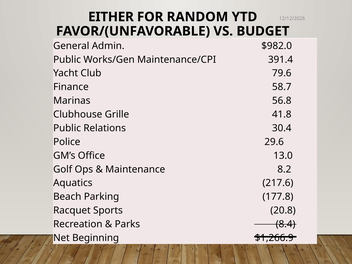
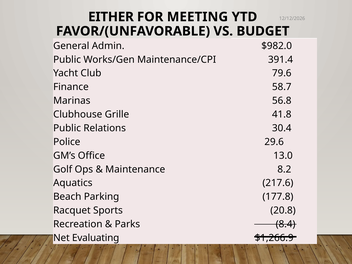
RANDOM: RANDOM -> MEETING (197, 17)
Beginning: Beginning -> Evaluating (96, 238)
